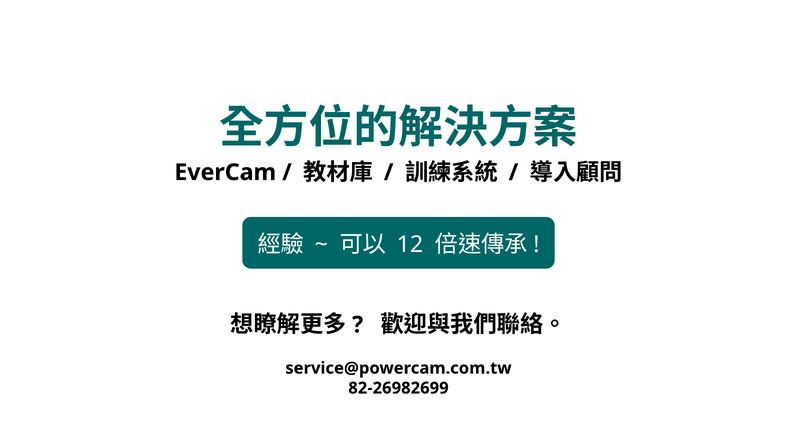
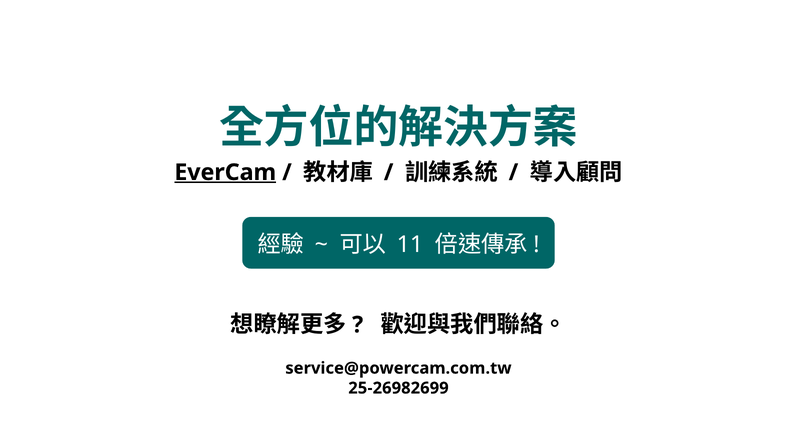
EverCam underline: none -> present (225, 172)
12: 12 -> 11 (410, 245)
82-26982699: 82-26982699 -> 25-26982699 (398, 388)
